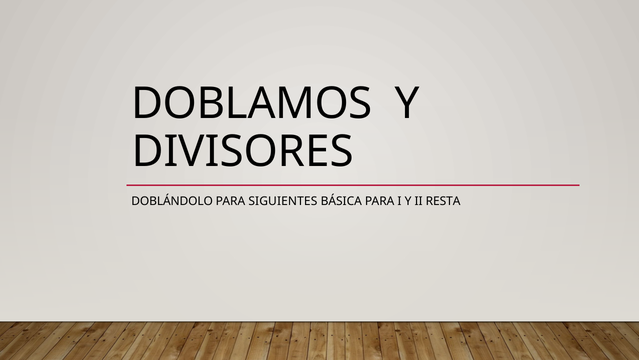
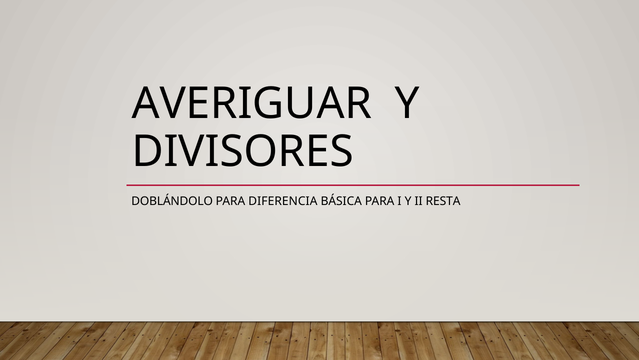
DOBLAMOS: DOBLAMOS -> AVERIGUAR (252, 104)
SIGUIENTES: SIGUIENTES -> DIFERENCIA (283, 201)
